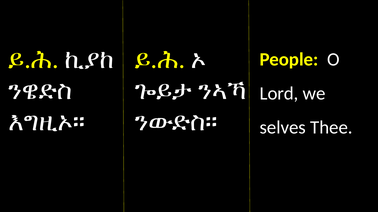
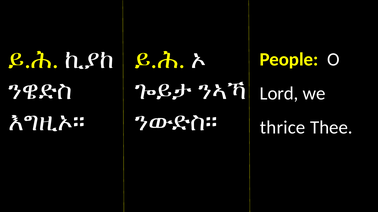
selves: selves -> thrice (283, 128)
